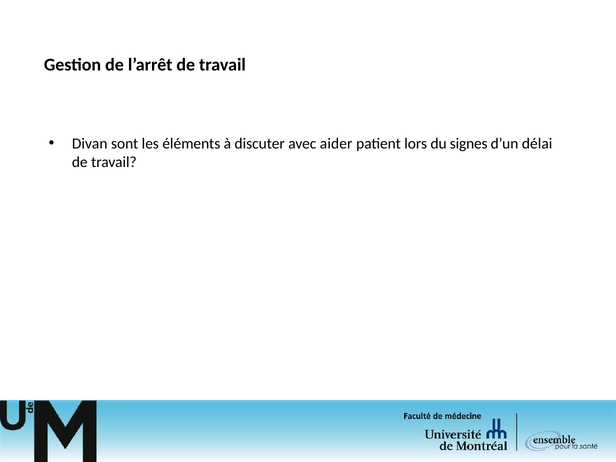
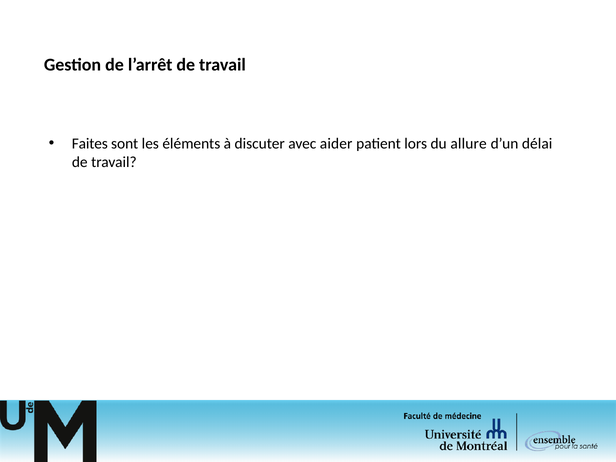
Divan: Divan -> Faites (90, 144)
signes: signes -> allure (469, 144)
